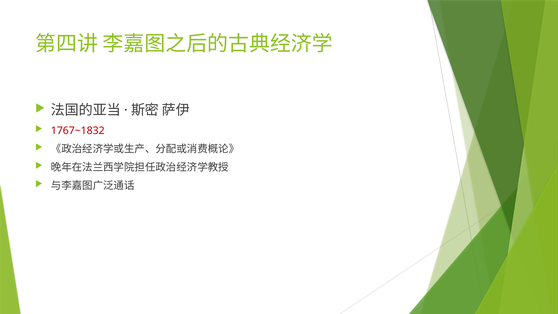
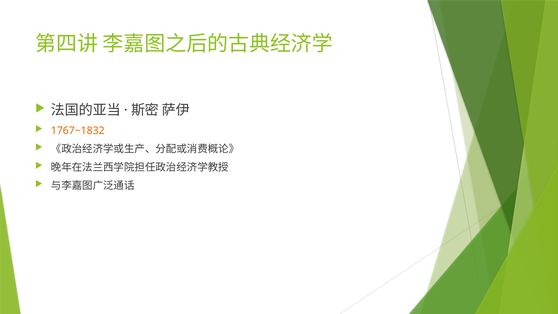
1767~1832 colour: red -> orange (78, 131)
